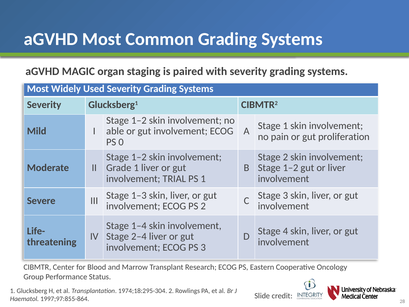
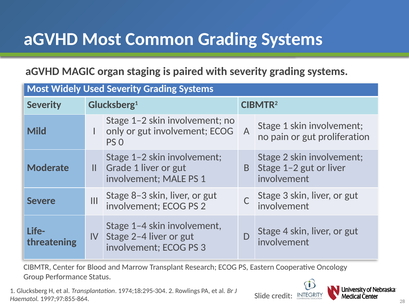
able: able -> only (115, 131)
TRIAL: TRIAL -> MALE (174, 179)
1–3: 1–3 -> 8–3 (139, 195)
